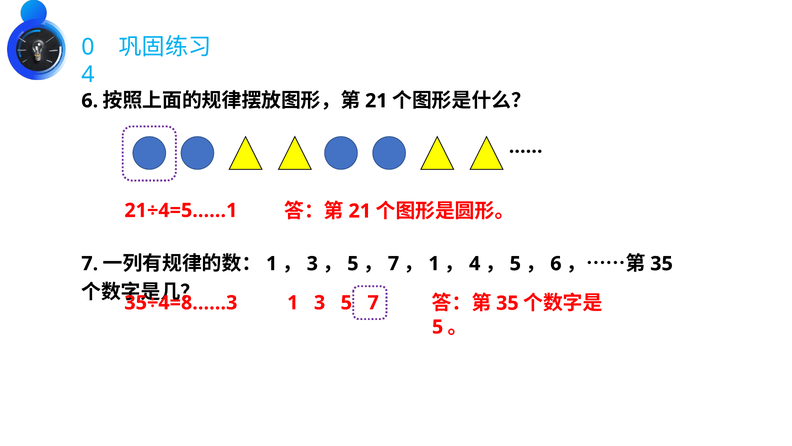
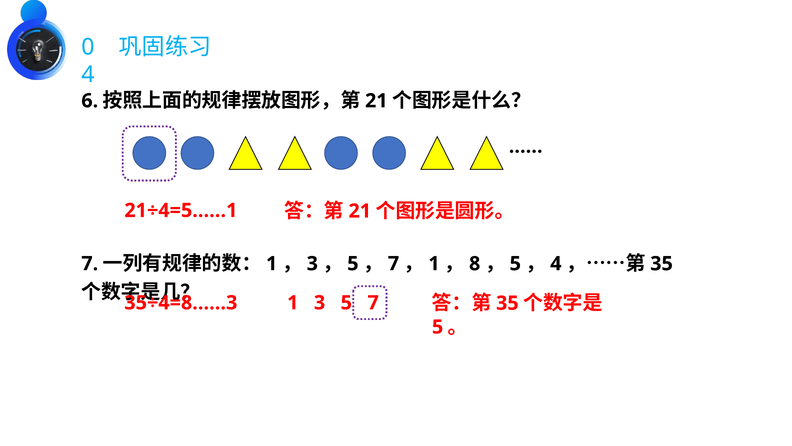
4: 4 -> 8 (475, 263)
6: 6 -> 4 (556, 263)
